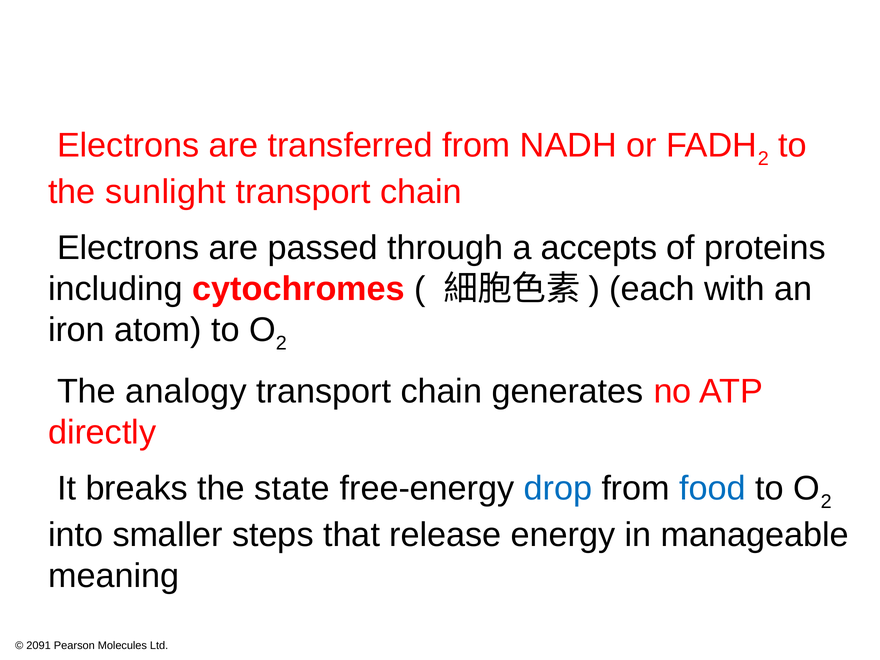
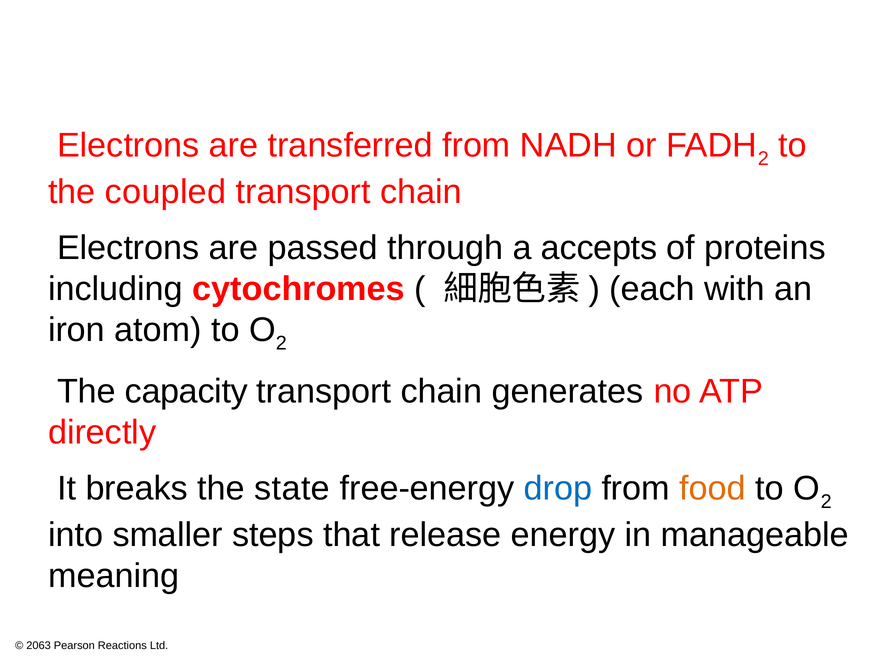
sunlight: sunlight -> coupled (166, 192)
analogy: analogy -> capacity (186, 391)
food colour: blue -> orange (713, 488)
2091: 2091 -> 2063 (39, 646)
Molecules: Molecules -> Reactions (122, 646)
